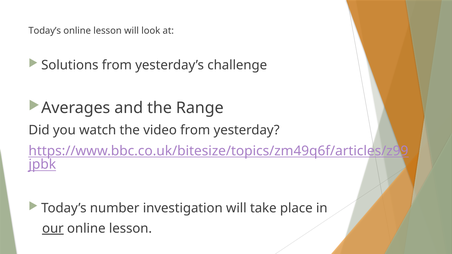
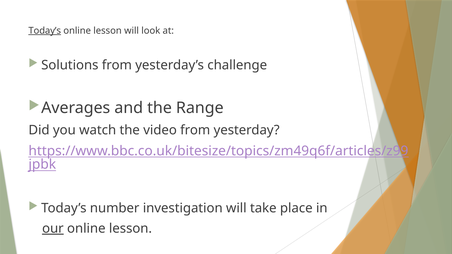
Today’s underline: none -> present (45, 31)
